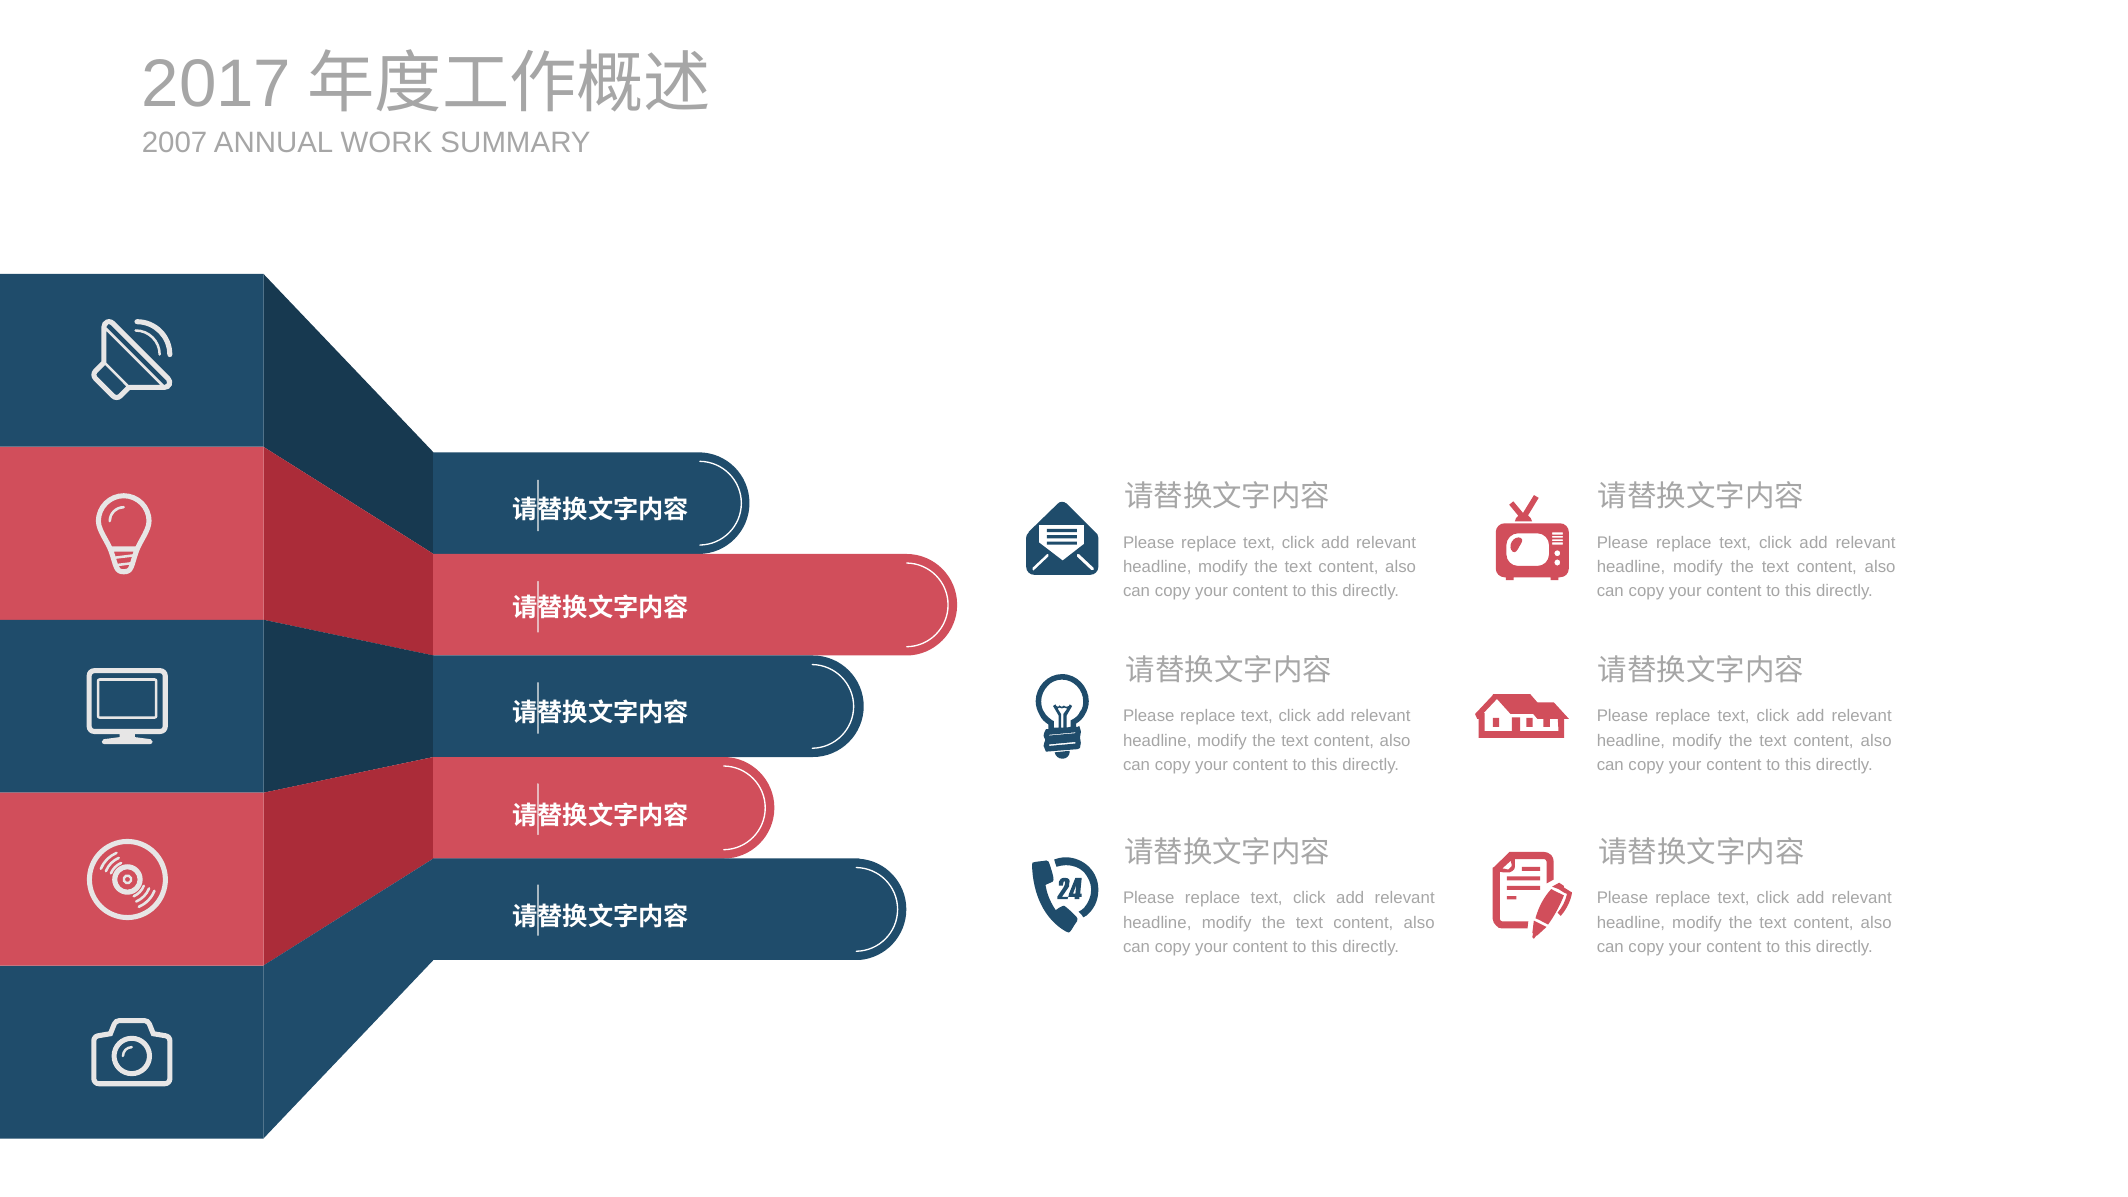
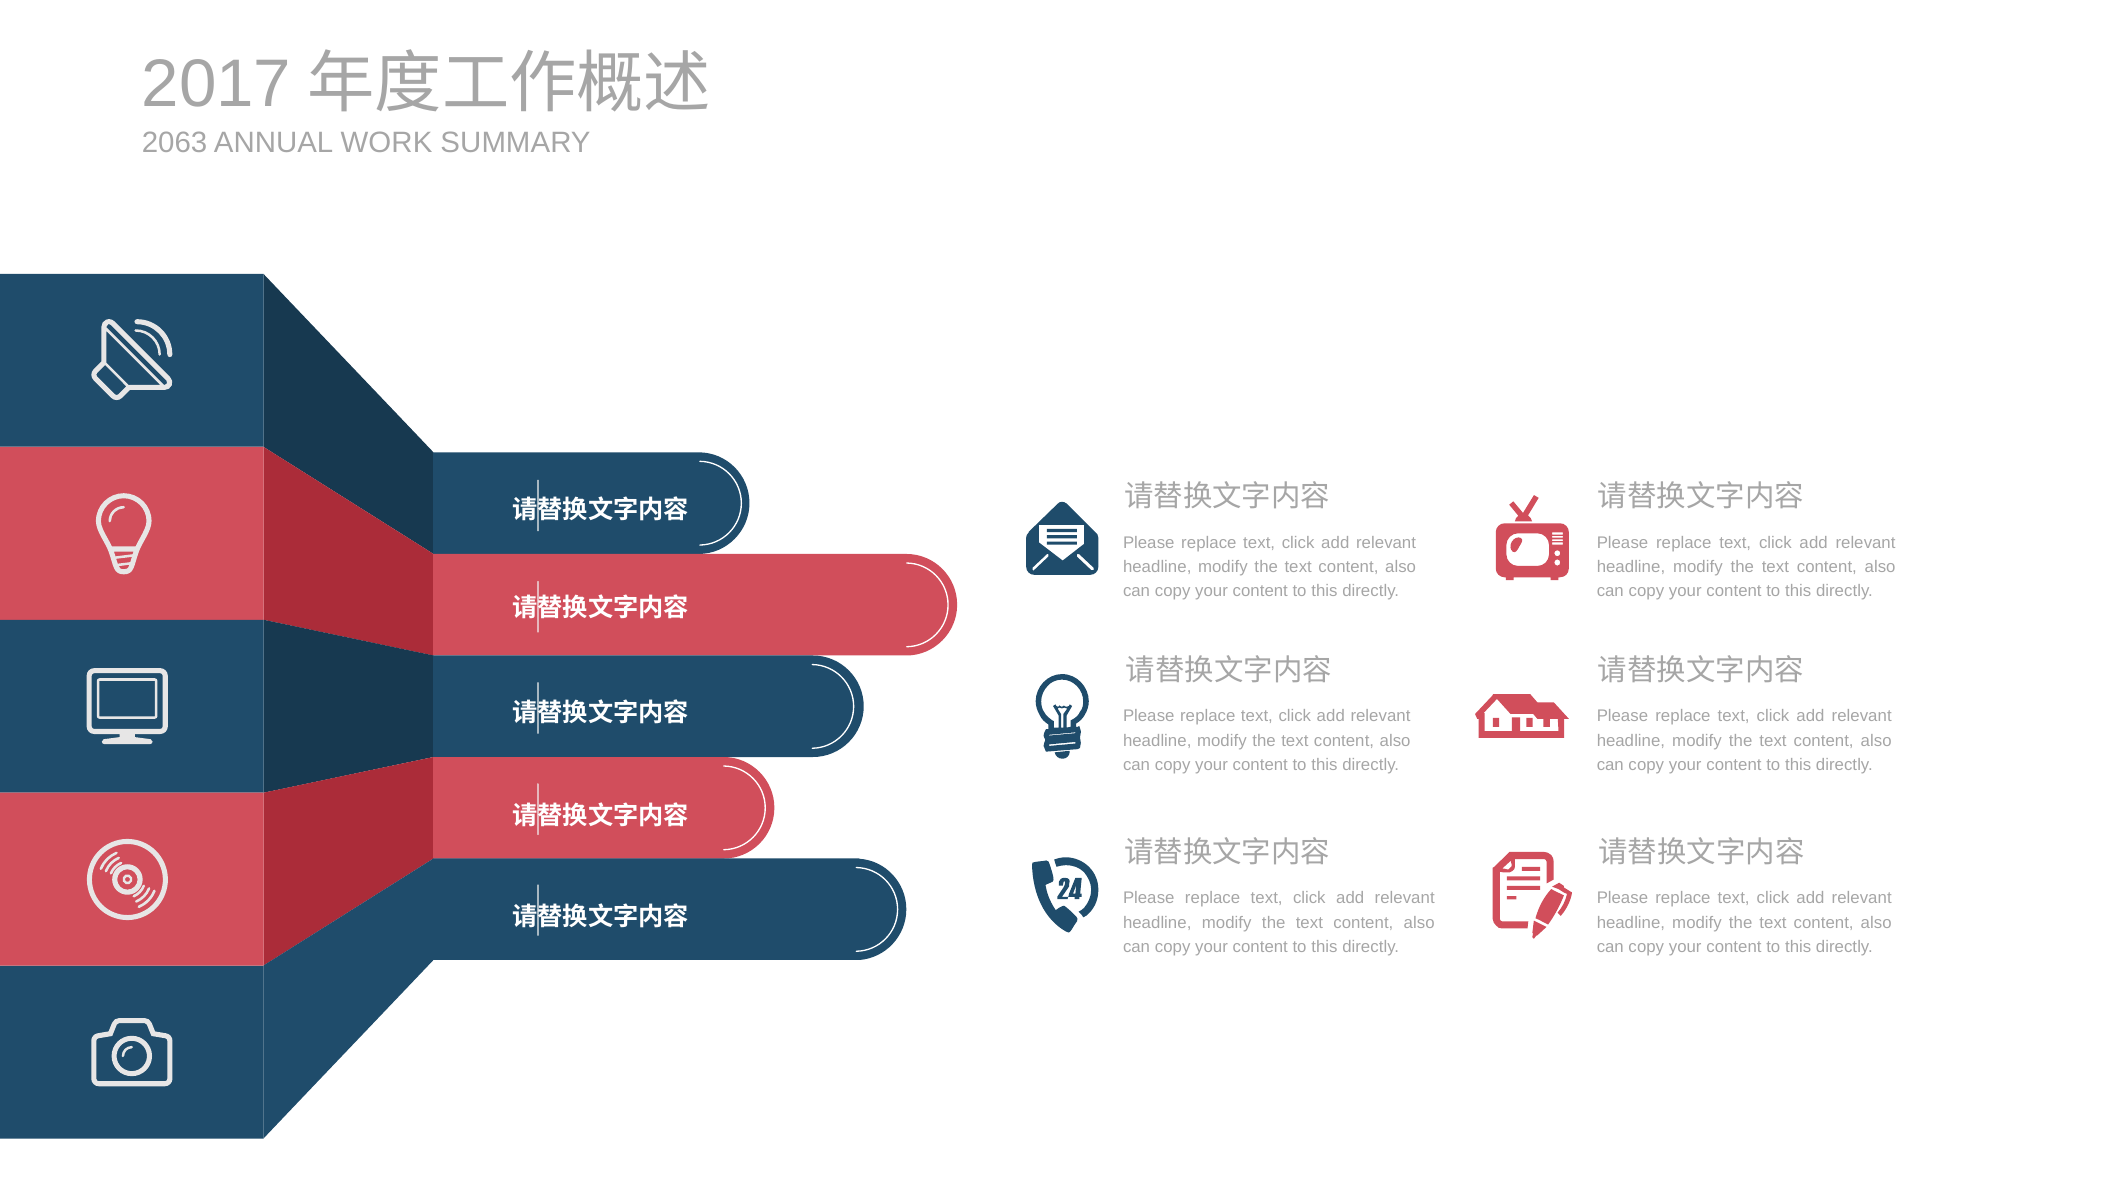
2007: 2007 -> 2063 (175, 143)
